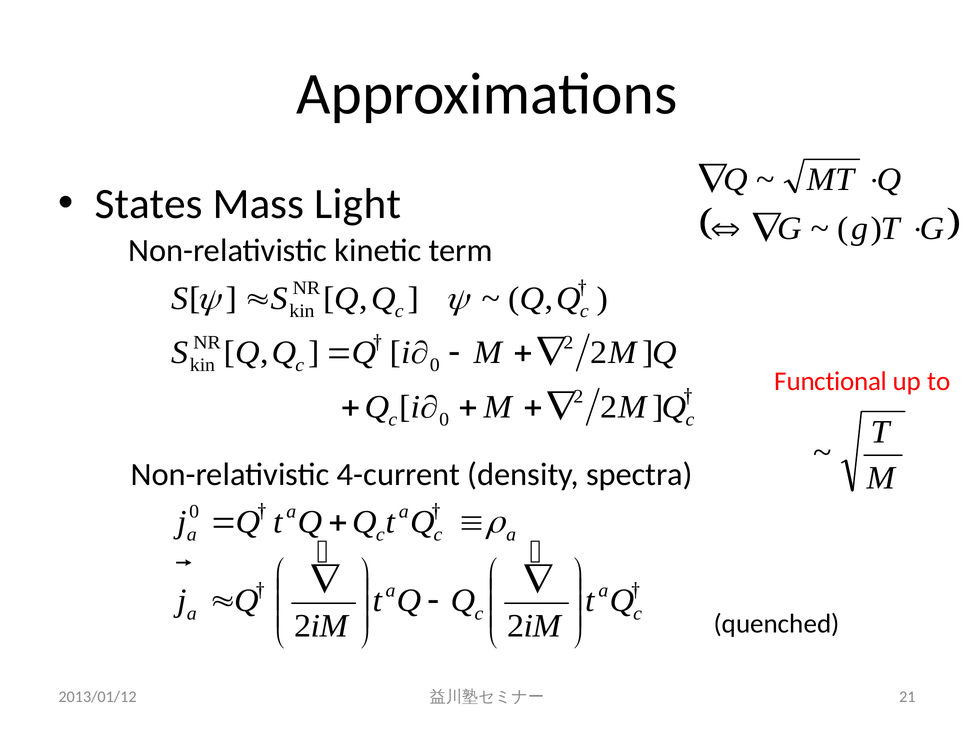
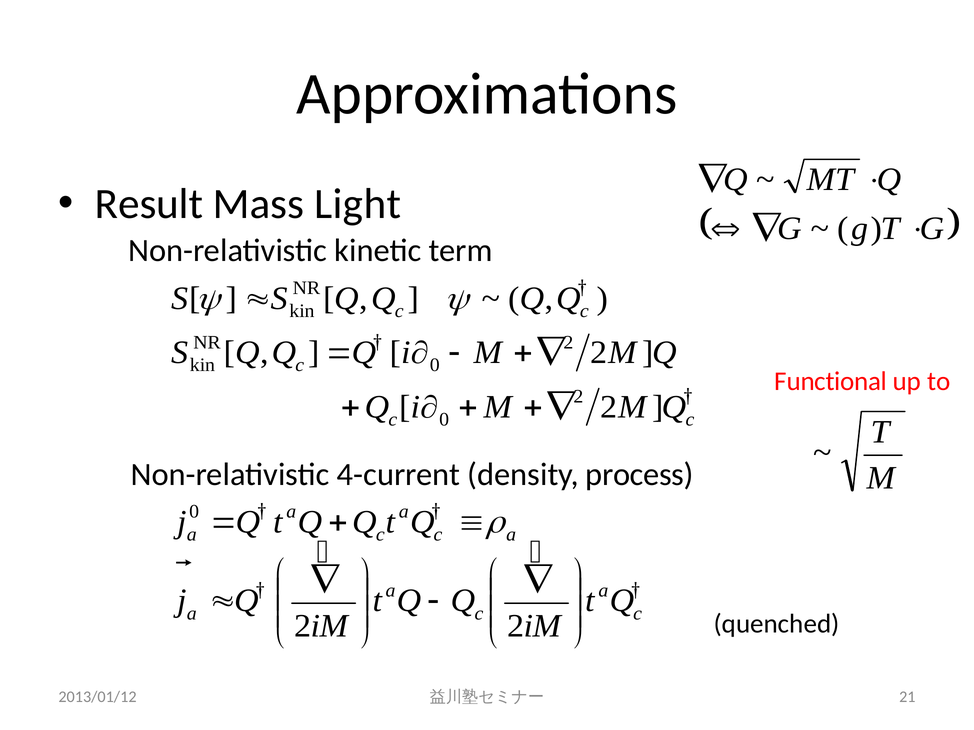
States: States -> Result (149, 204)
spectra: spectra -> process (640, 475)
